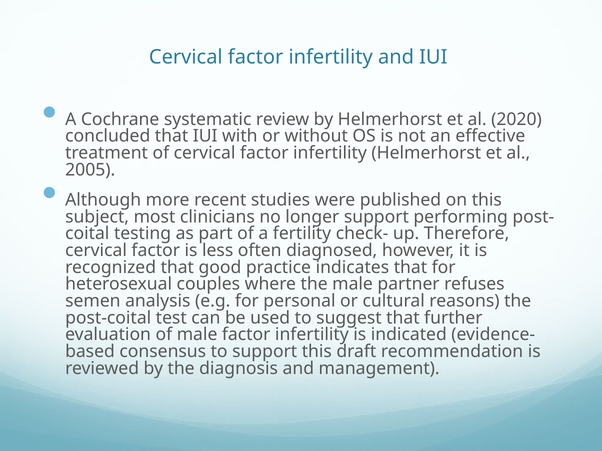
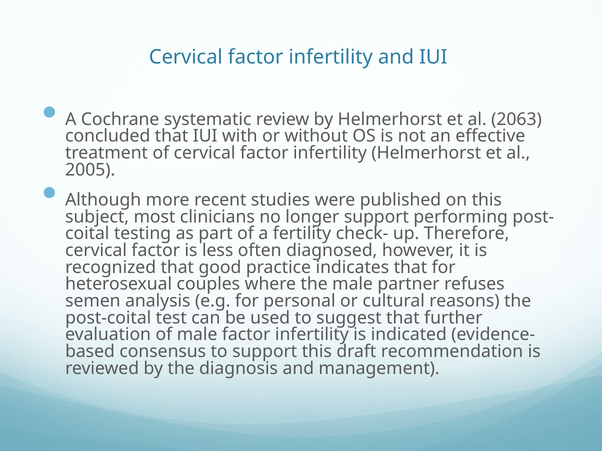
2020: 2020 -> 2063 (516, 119)
